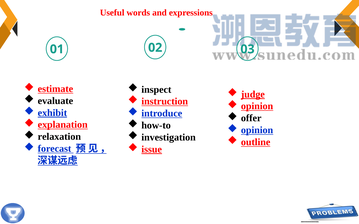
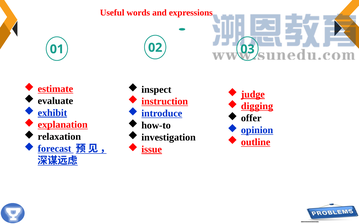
opinion: opinion -> digging (257, 106)
